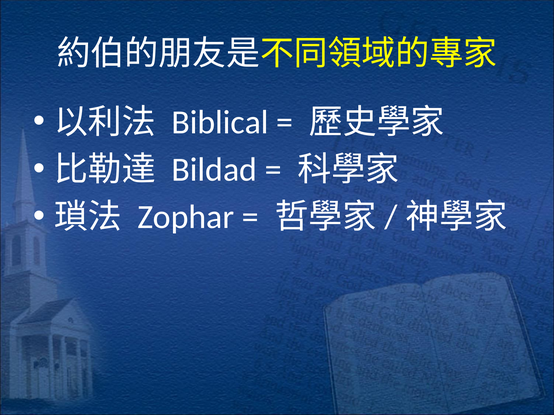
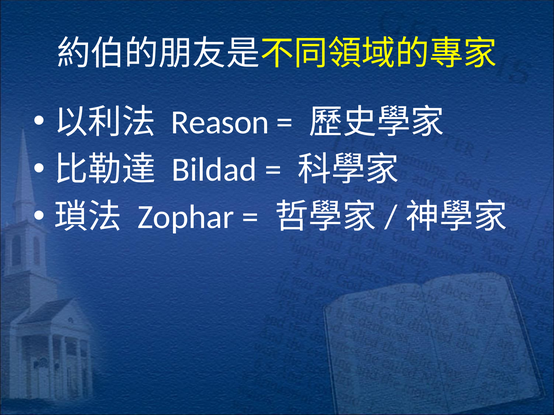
Biblical: Biblical -> Reason (220, 122)
